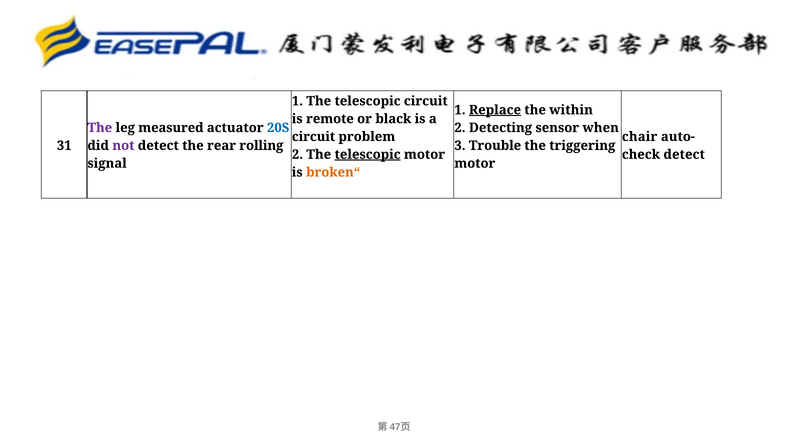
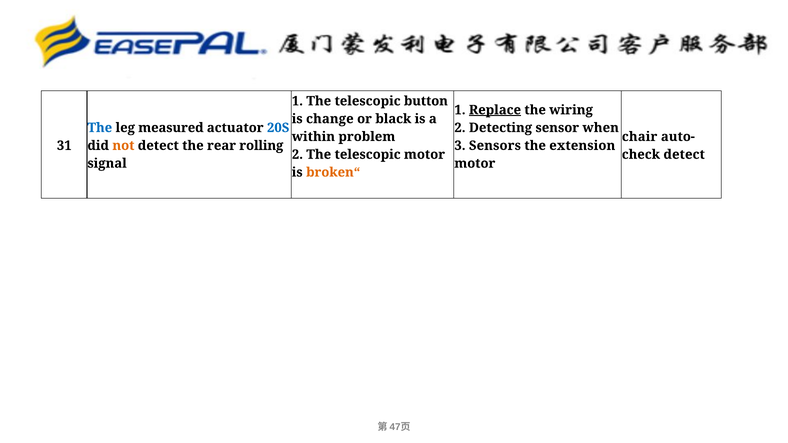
telescopic circuit: circuit -> button (426, 101)
within: within -> wiring (571, 110)
remote: remote -> change (330, 119)
The colour: purple -> blue (100, 128)
circuit: circuit -> within (313, 137)
not colour: purple -> orange (123, 146)
Trouble: Trouble -> Sensors (495, 146)
triggering: triggering -> extension (582, 146)
telescopic underline: present -> none (368, 155)
